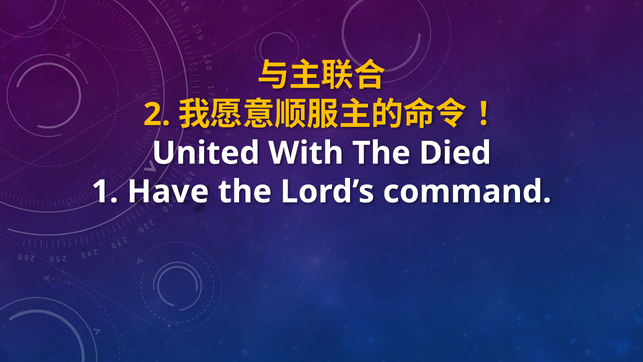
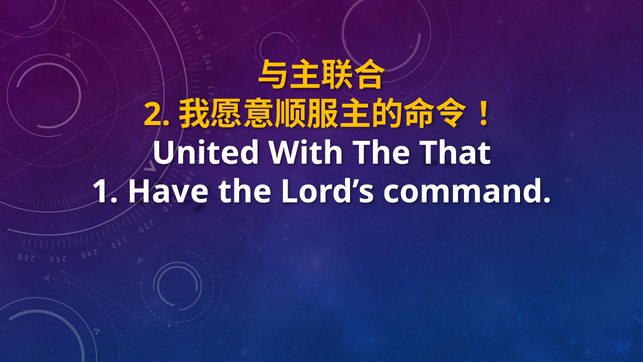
Died: Died -> That (455, 153)
